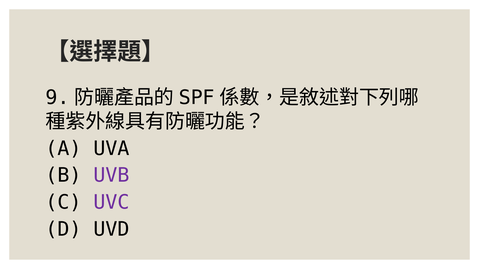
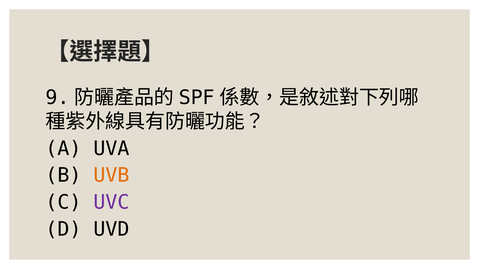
UVB colour: purple -> orange (111, 176)
